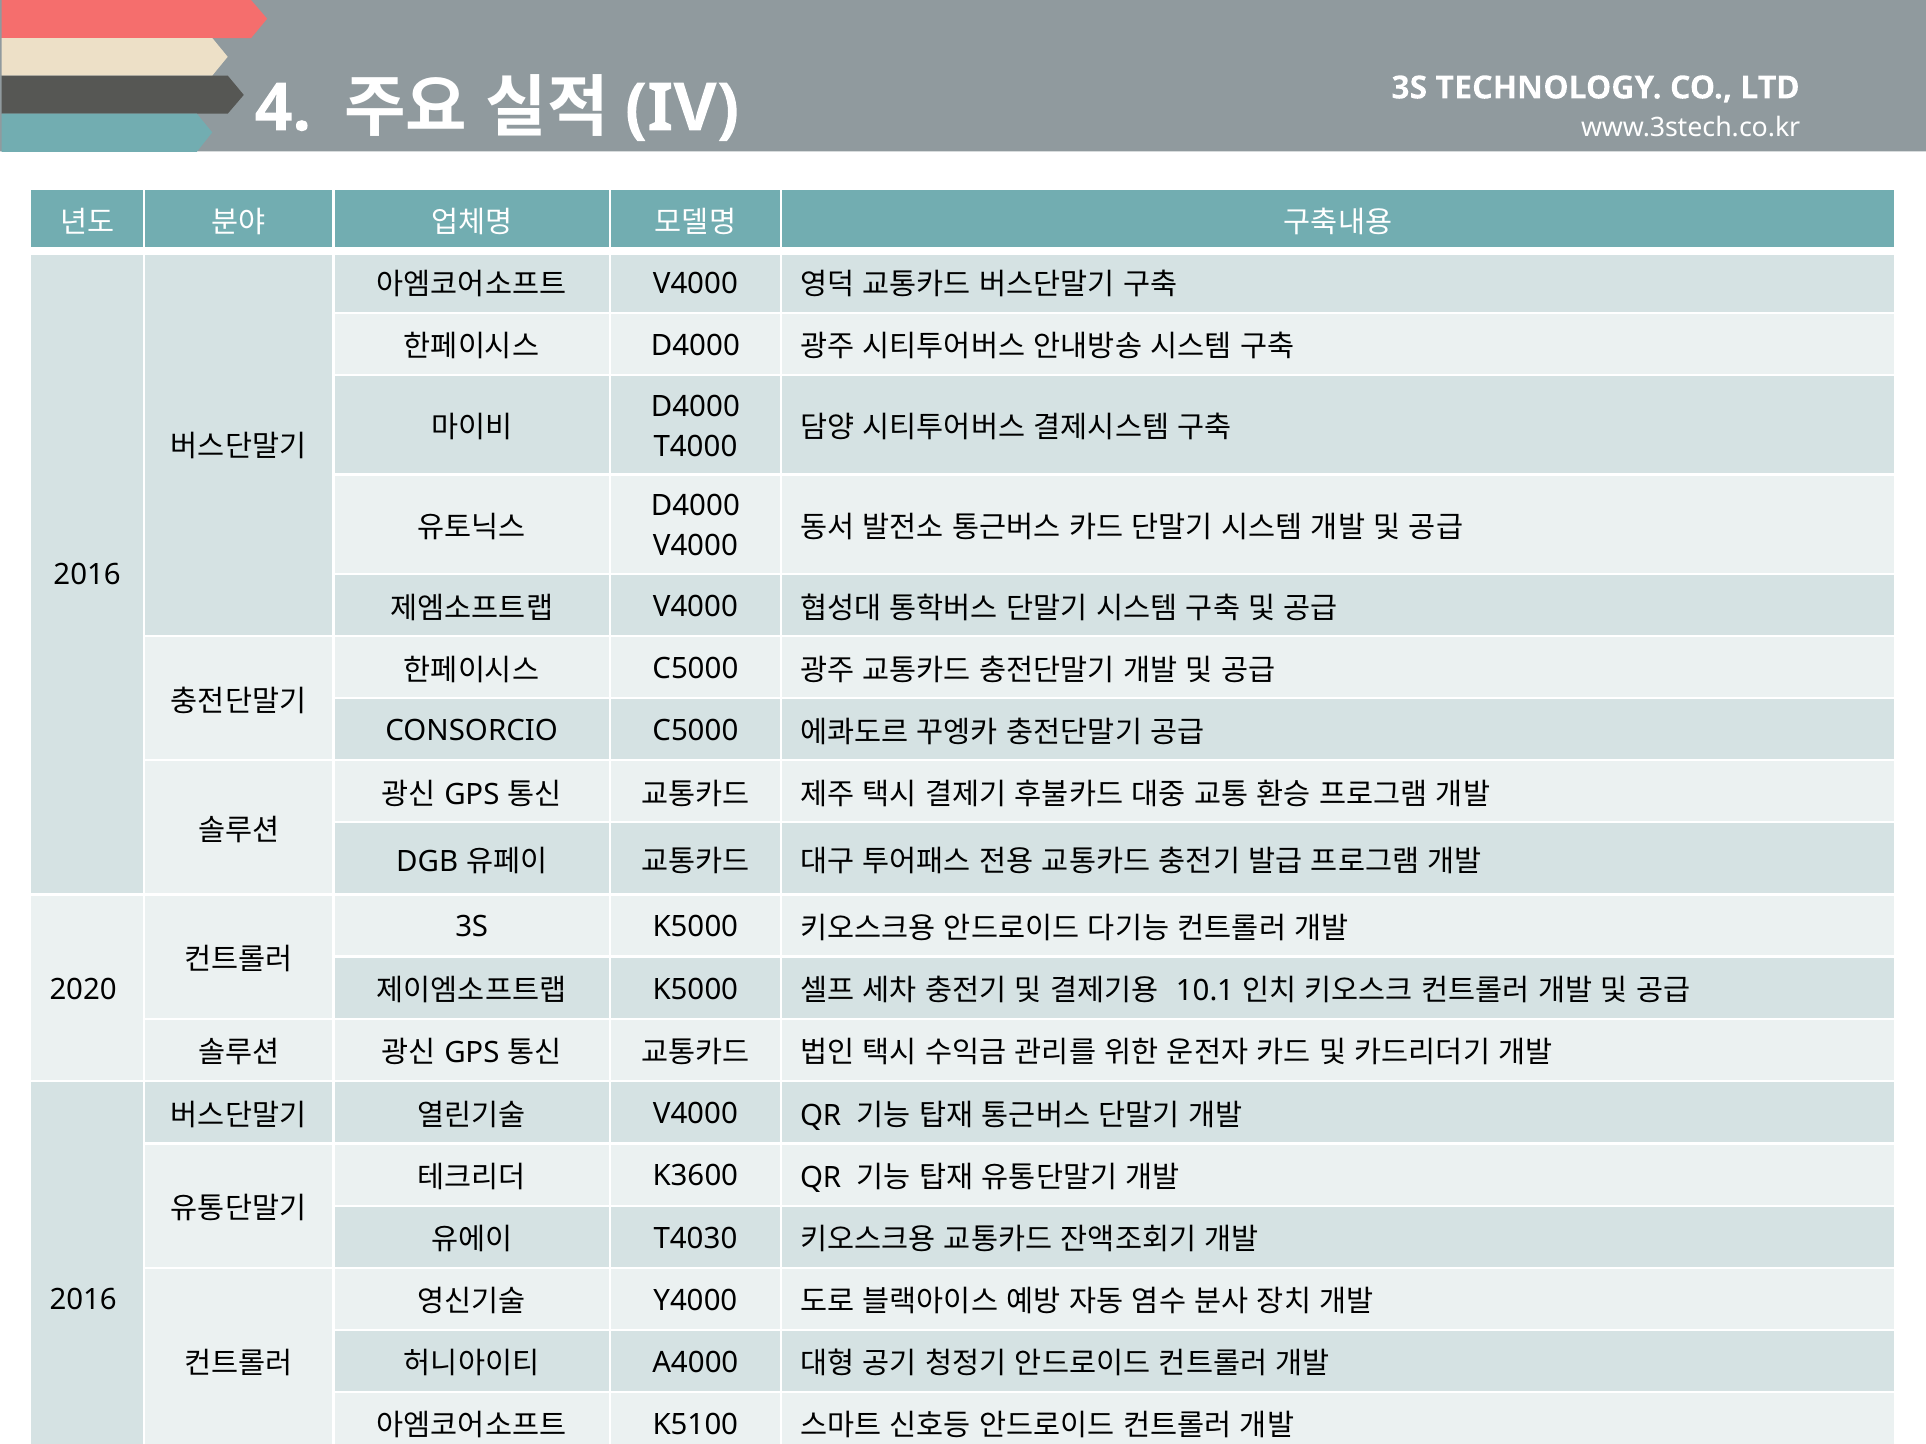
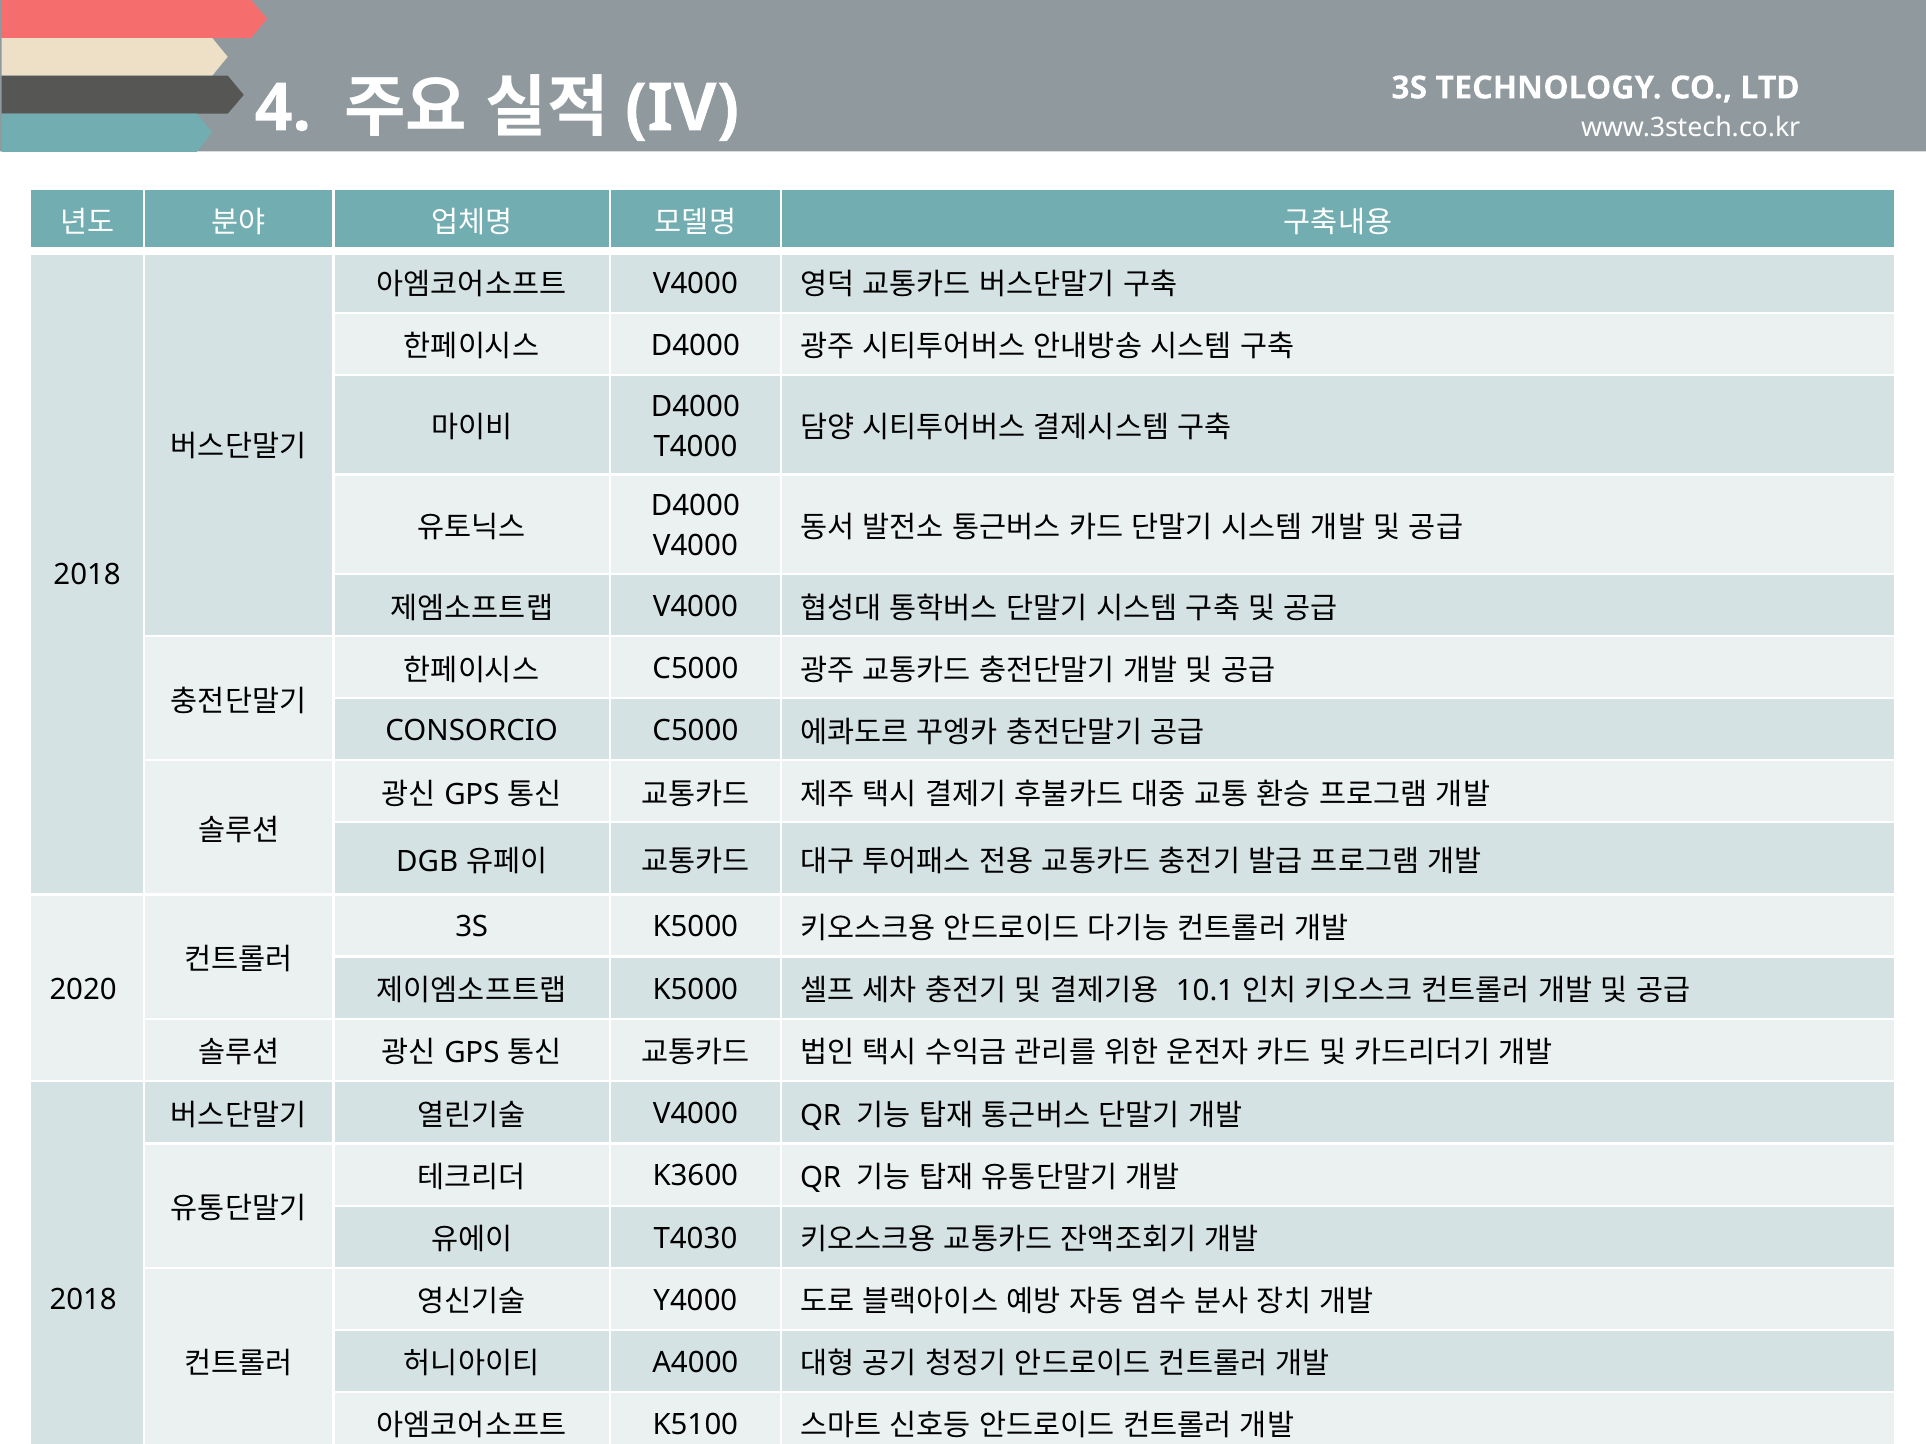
2016: 2016 -> 2018 (87, 575)
2016: 2016 -> 2018 (83, 1301)
